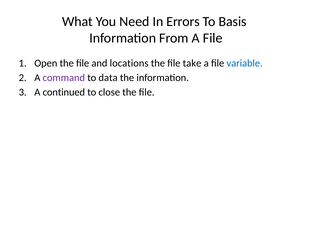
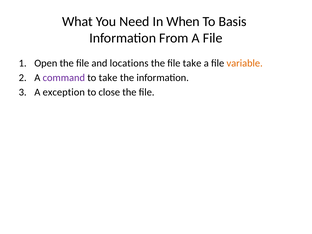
Errors: Errors -> When (183, 22)
variable colour: blue -> orange (245, 63)
to data: data -> take (108, 78)
continued: continued -> exception (64, 92)
